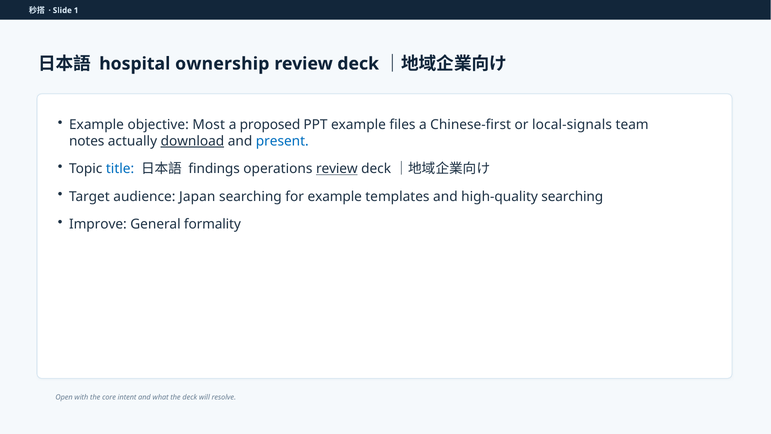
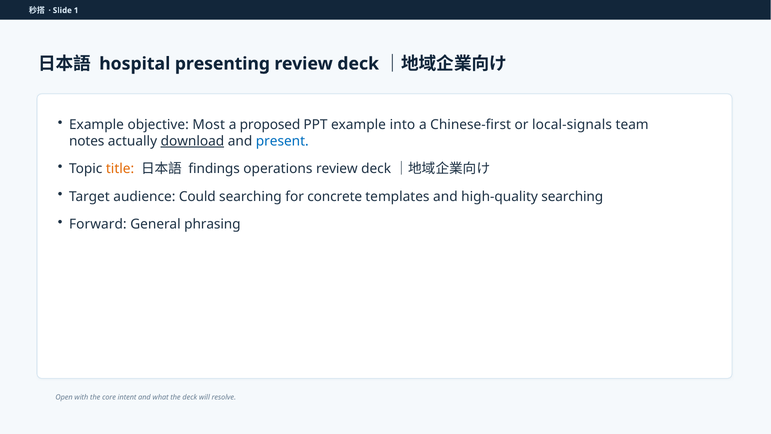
ownership: ownership -> presenting (222, 64)
files: files -> into (402, 125)
title colour: blue -> orange (120, 169)
review underline: present -> none (337, 169)
Japan: Japan -> Could (197, 196)
for example: example -> concrete (335, 196)
Improve: Improve -> Forward (98, 224)
formality: formality -> phrasing (212, 224)
